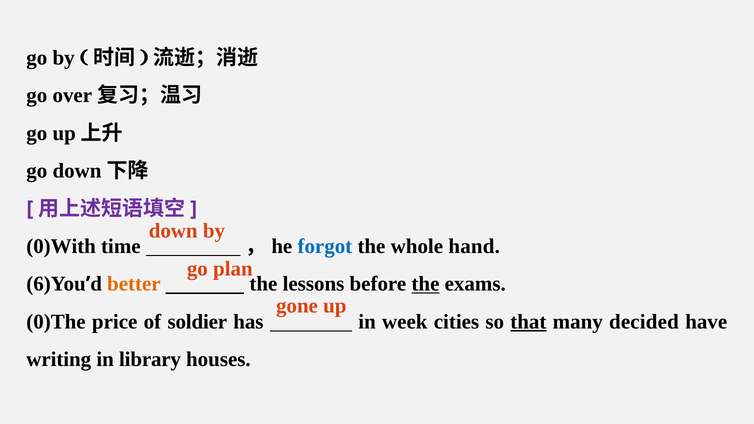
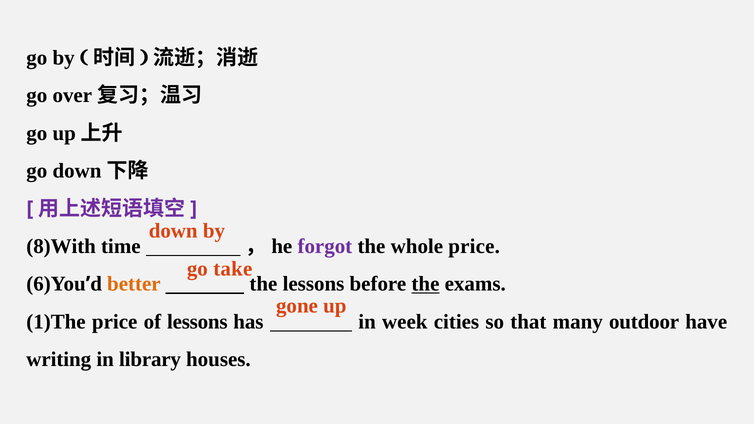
0)With: 0)With -> 8)With (61, 246)
forgot colour: blue -> purple (325, 246)
whole hand: hand -> price (474, 246)
plan: plan -> take (233, 269)
0)The: 0)The -> 1)The (56, 322)
of soldier: soldier -> lessons (197, 322)
that underline: present -> none (528, 322)
decided: decided -> outdoor (644, 322)
